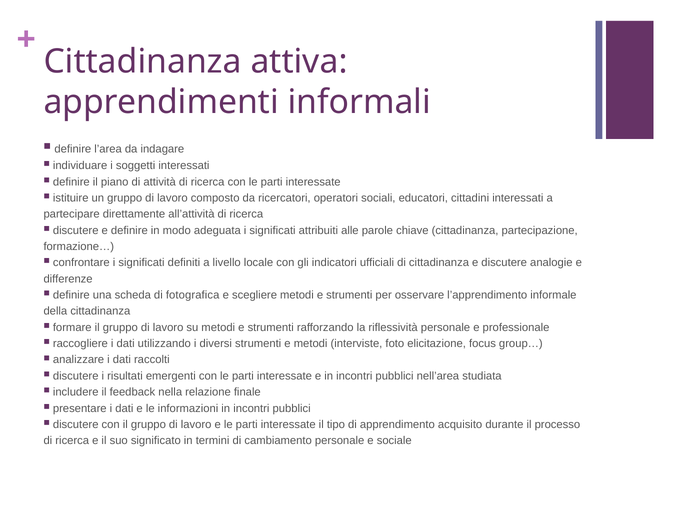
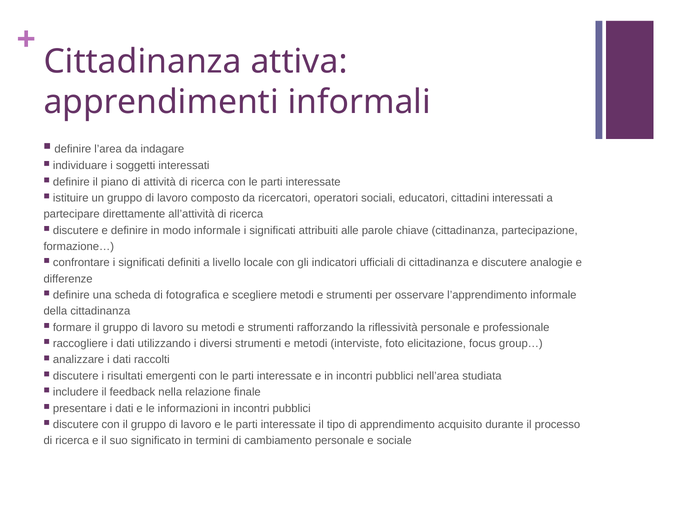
modo adeguata: adeguata -> informale (217, 230)
